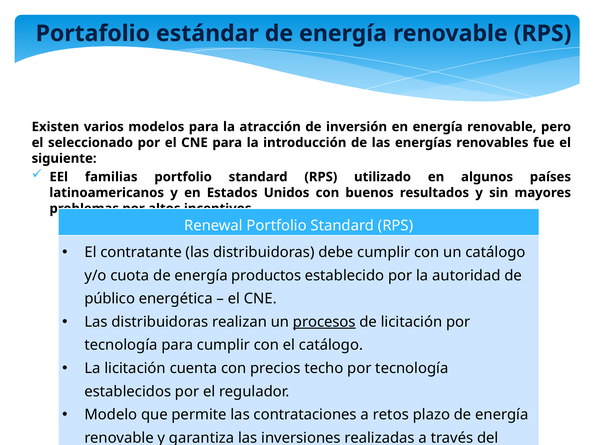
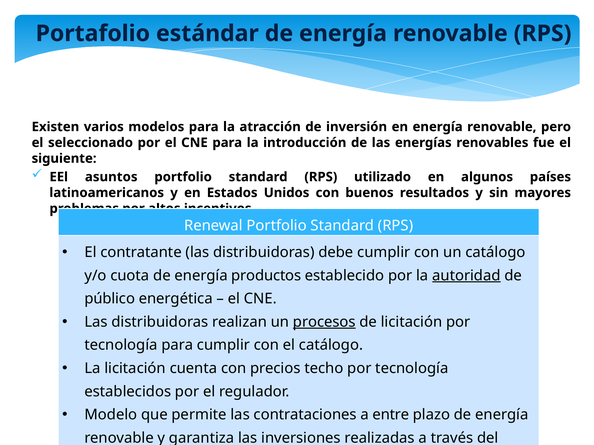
familias: familias -> asuntos (111, 177)
autoridad underline: none -> present (466, 276)
retos: retos -> entre (391, 415)
